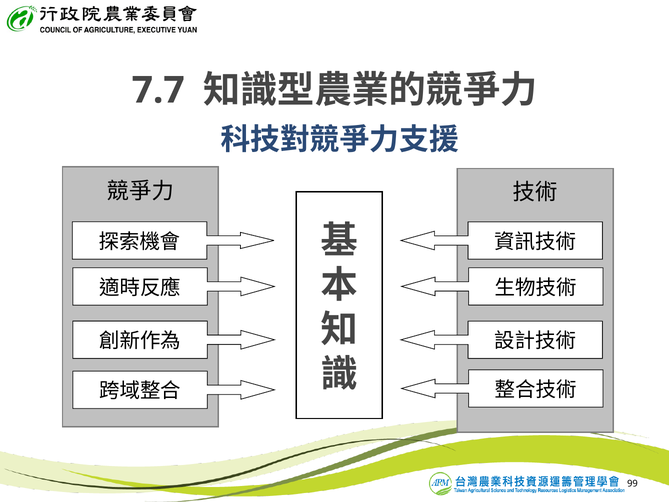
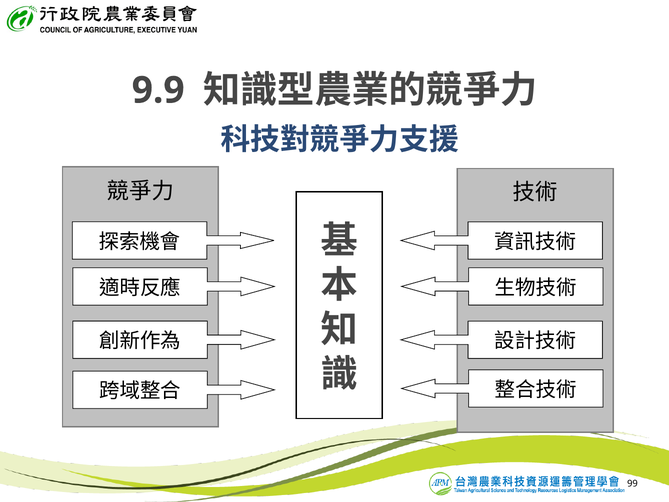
7.7: 7.7 -> 9.9 (158, 90)
